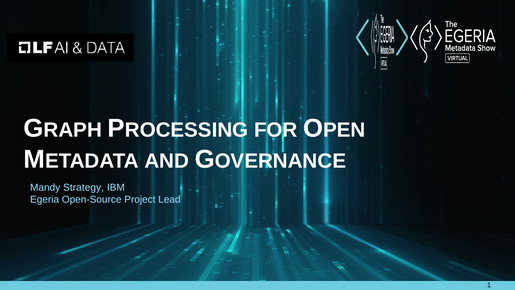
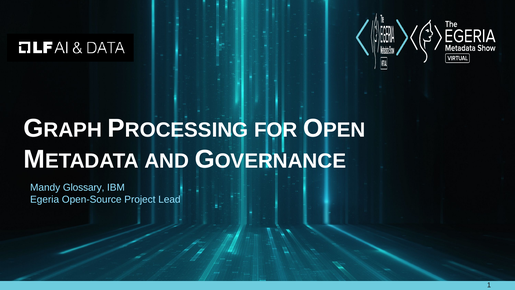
Strategy: Strategy -> Glossary (84, 187)
